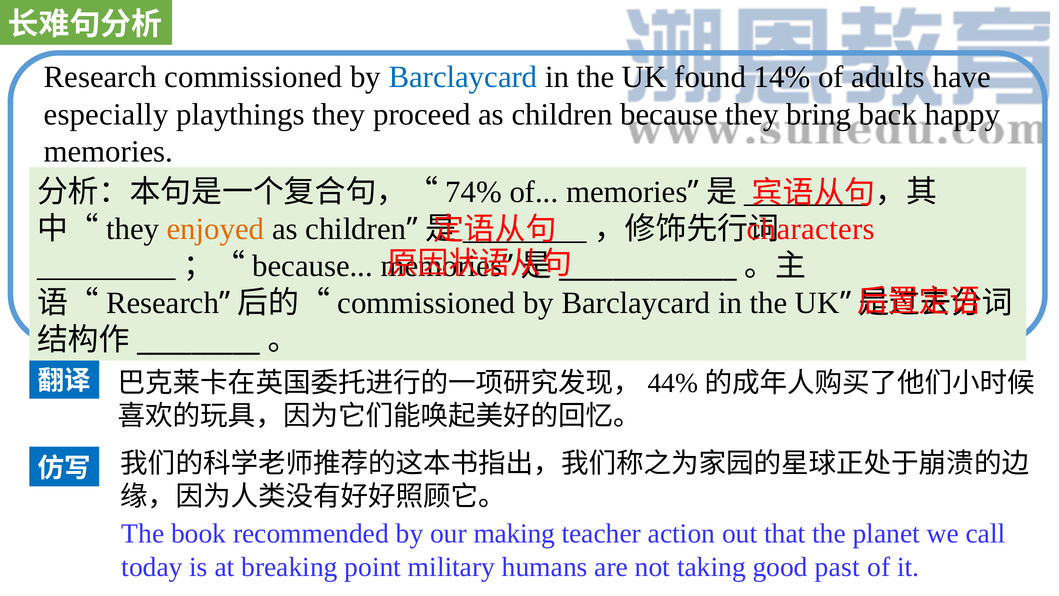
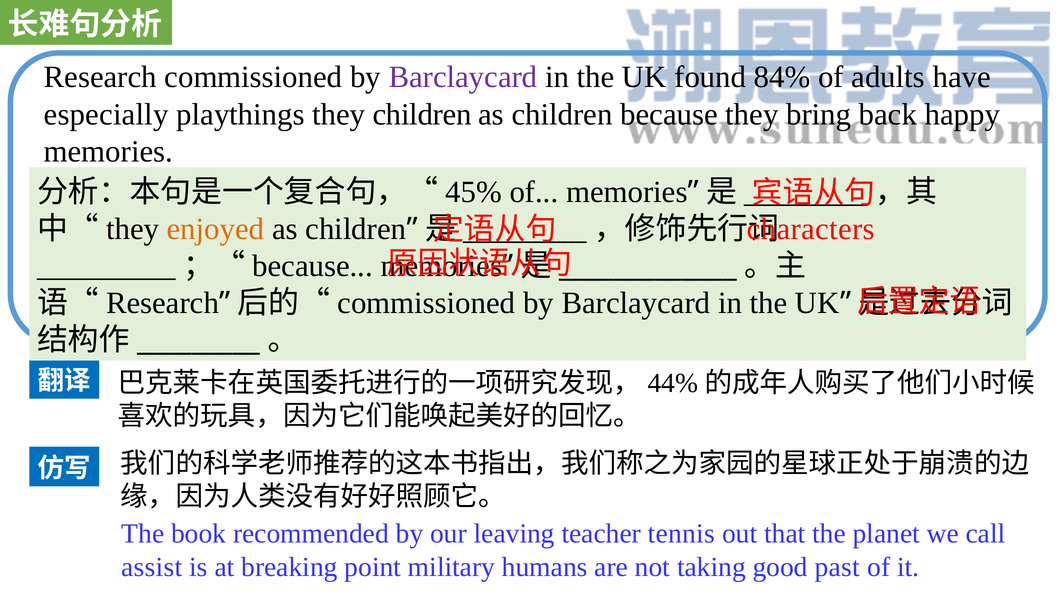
Barclaycard colour: blue -> purple (463, 77)
14%: 14% -> 84% (782, 77)
they proceed: proceed -> children (422, 114)
74%: 74% -> 45% (474, 192)
making: making -> leaving (514, 534)
action: action -> tennis (681, 534)
today: today -> assist (152, 567)
